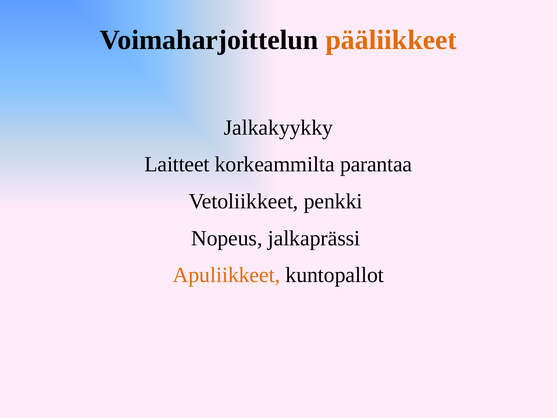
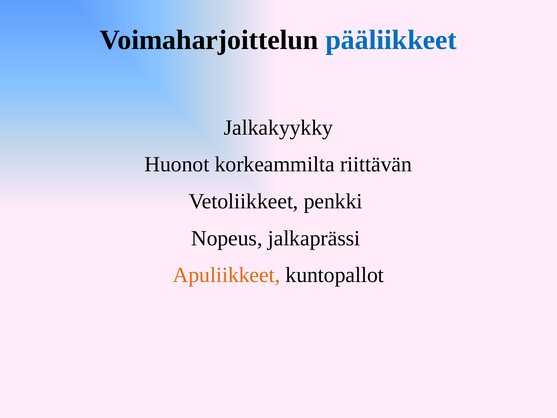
pääliikkeet colour: orange -> blue (391, 40)
Laitteet: Laitteet -> Huonot (177, 164)
parantaa: parantaa -> riittävän (376, 164)
